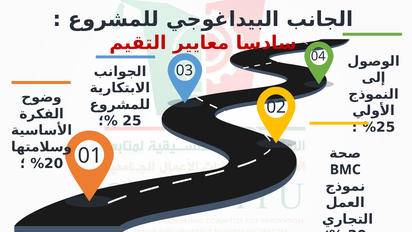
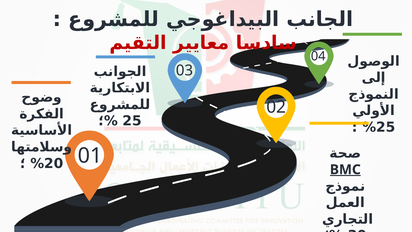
BMC underline: none -> present (345, 169)
